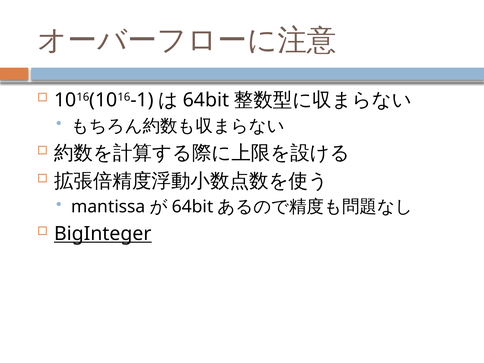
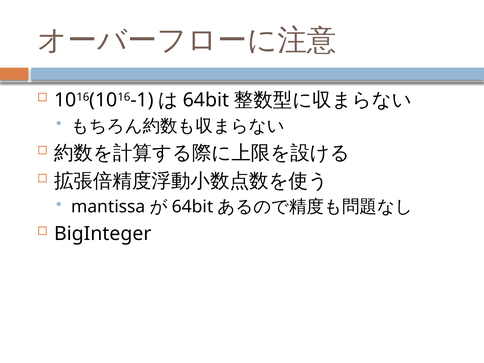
BigInteger underline: present -> none (103, 234)
